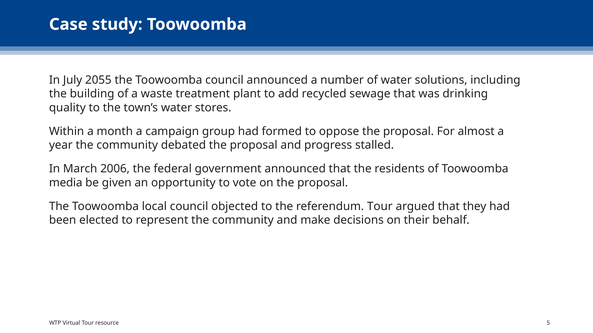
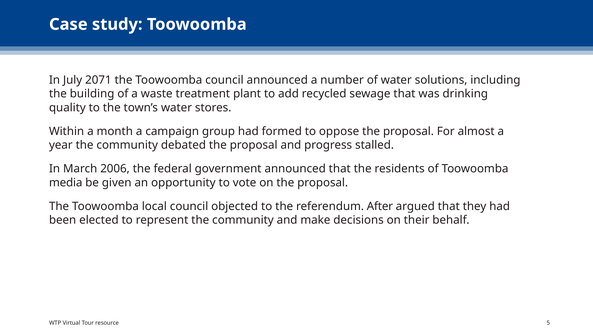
2055: 2055 -> 2071 (98, 80)
referendum Tour: Tour -> After (380, 207)
